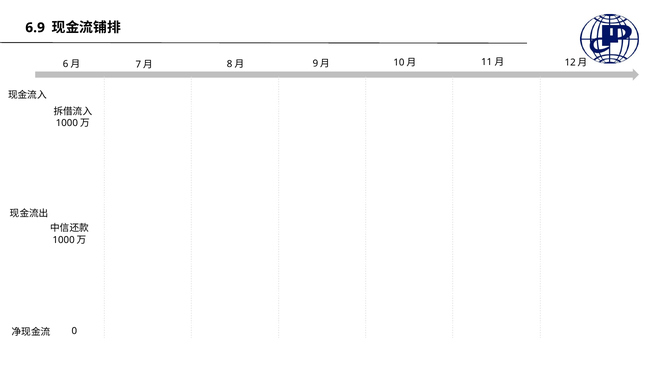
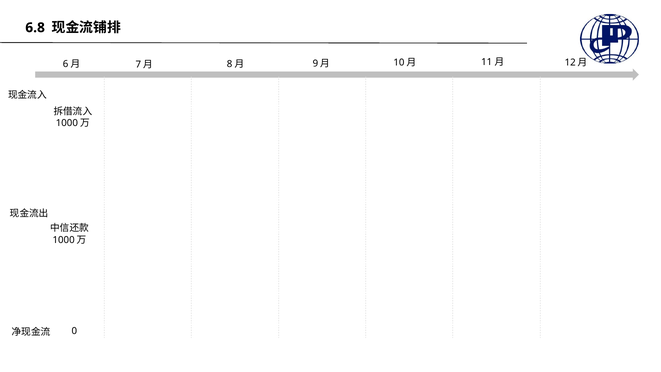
6.9: 6.9 -> 6.8 (35, 28)
